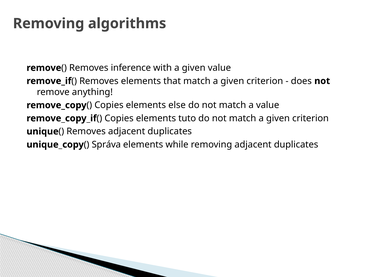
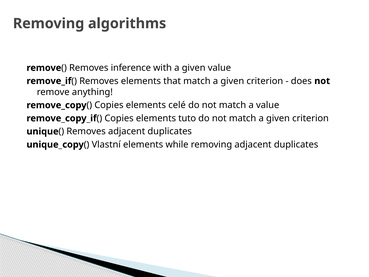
else: else -> celé (177, 105)
Správa: Správa -> Vlastní (106, 144)
